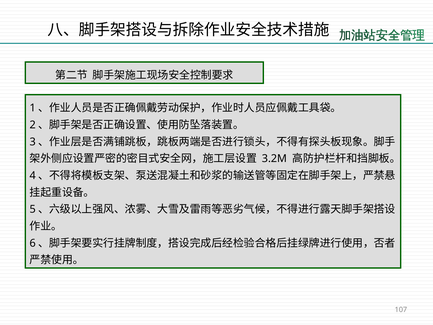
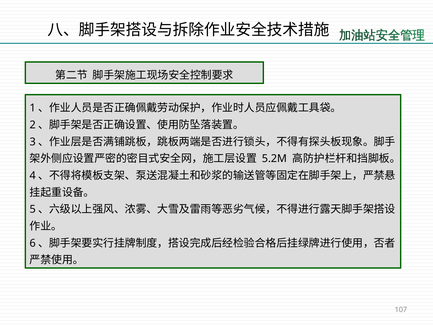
3.2M: 3.2M -> 5.2M (274, 159)
